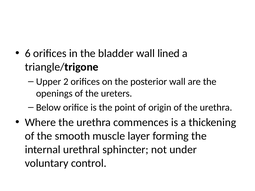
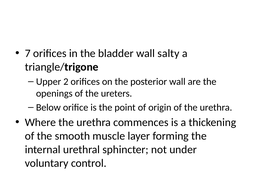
6: 6 -> 7 (28, 54)
lined: lined -> salty (168, 54)
